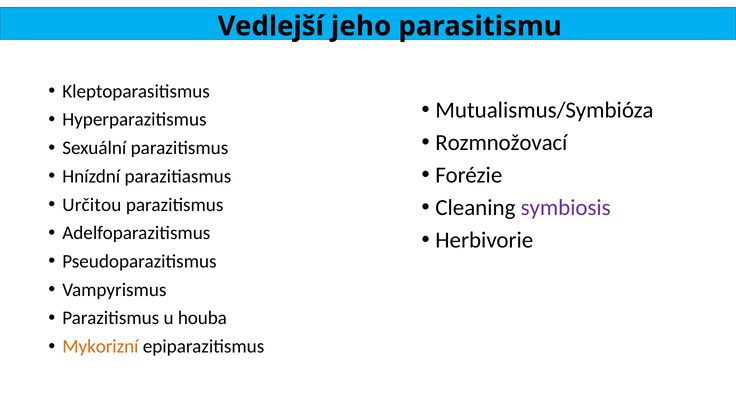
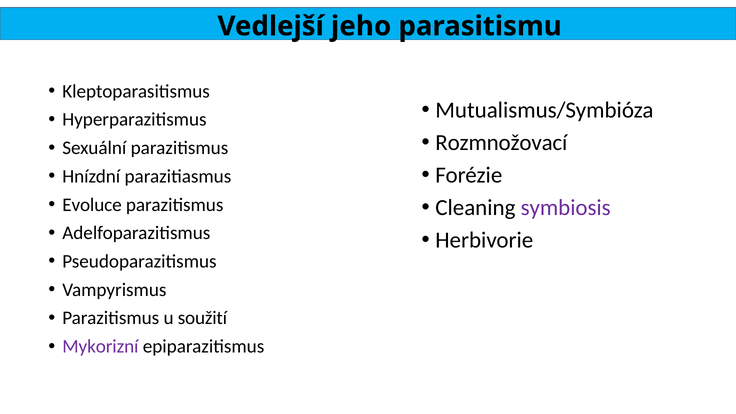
Určitou: Určitou -> Evoluce (92, 205)
houba: houba -> soužití (202, 318)
Mykorizní colour: orange -> purple (100, 346)
